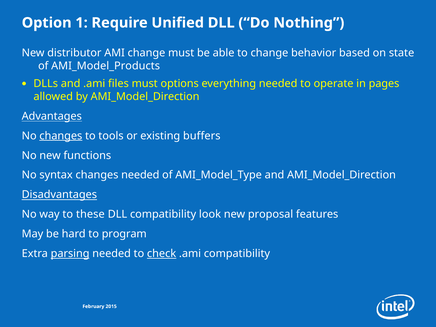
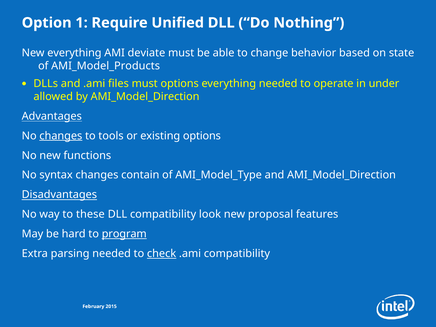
New distributor: distributor -> everything (74, 53)
AMI change: change -> deviate (146, 53)
pages: pages -> under (384, 83)
existing buffers: buffers -> options (202, 136)
changes needed: needed -> contain (140, 175)
program underline: none -> present (124, 234)
parsing underline: present -> none (70, 254)
